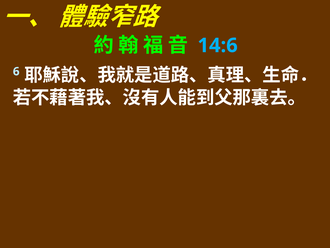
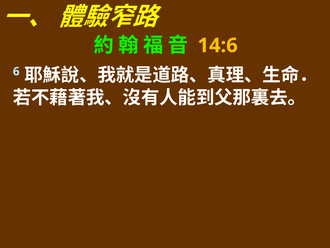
14:6 colour: light blue -> yellow (218, 45)
